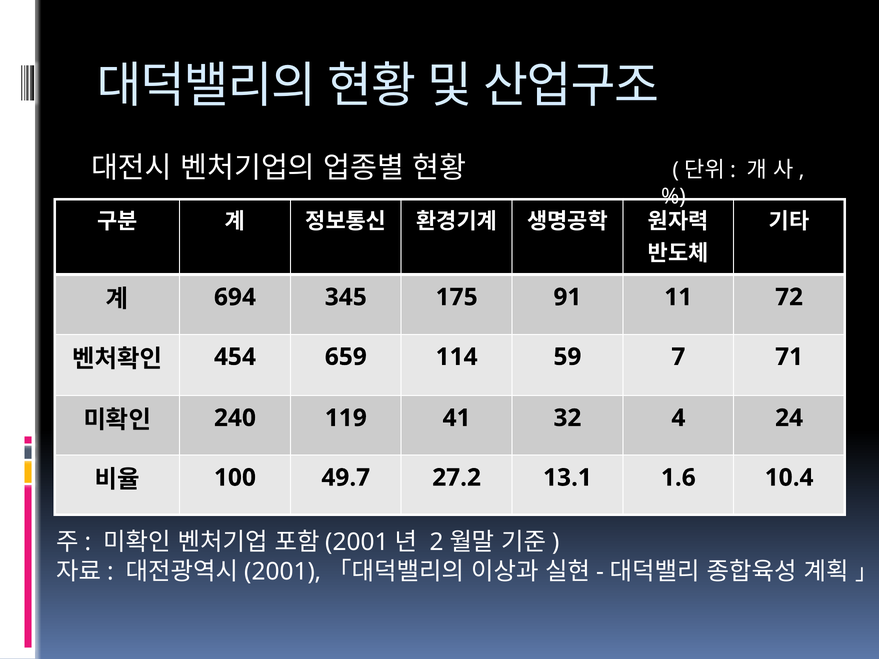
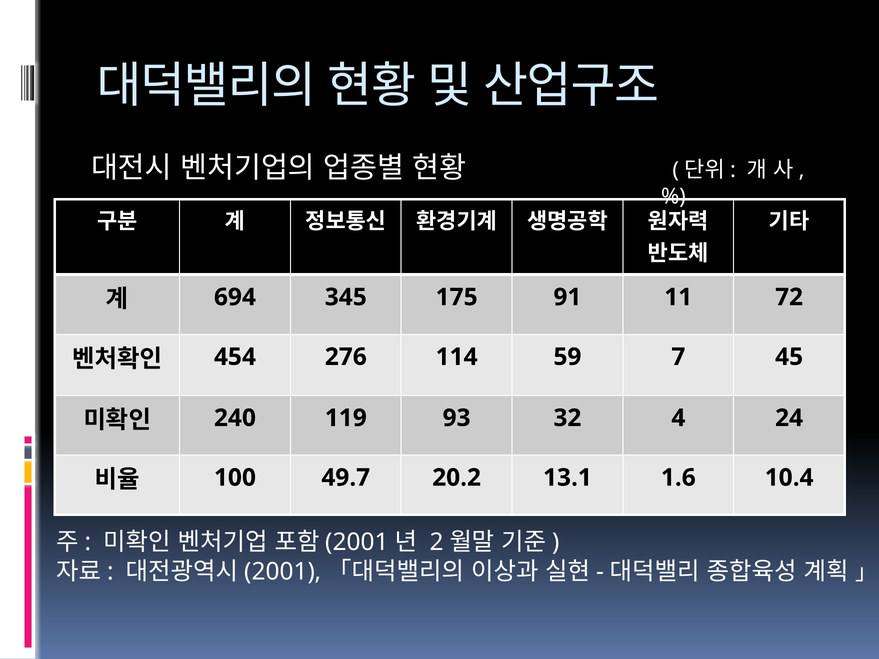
659: 659 -> 276 (346, 357)
71: 71 -> 45 (789, 357)
41: 41 -> 93 (457, 418)
27.2: 27.2 -> 20.2 (457, 478)
